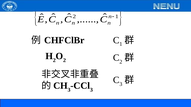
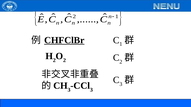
CHFClBr underline: none -> present (64, 40)
